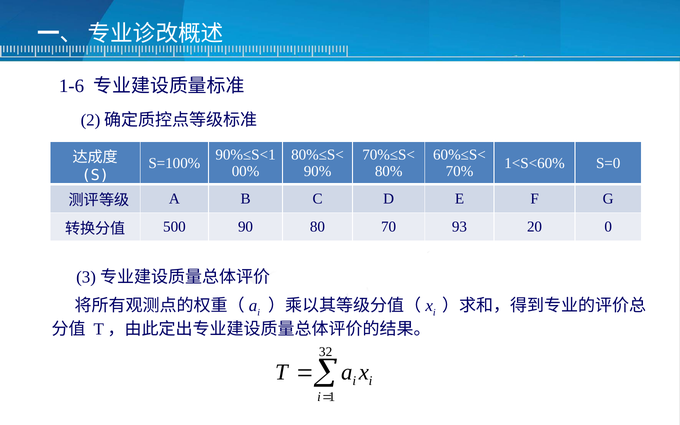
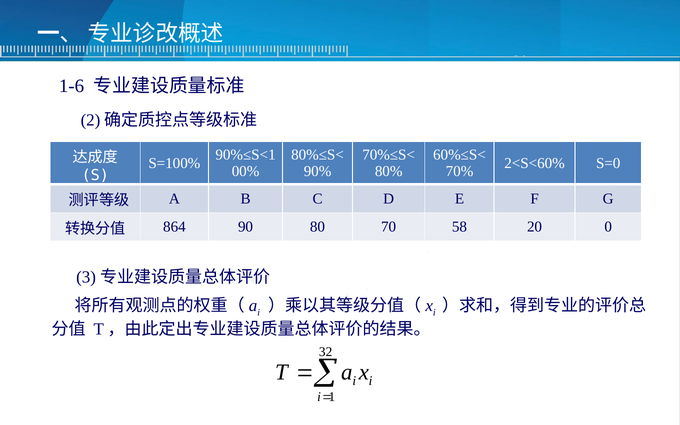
1<S<60%: 1<S<60% -> 2<S<60% (535, 163)
500: 500 -> 864 (174, 227)
93: 93 -> 58 (459, 227)
